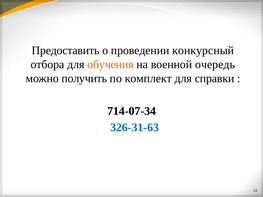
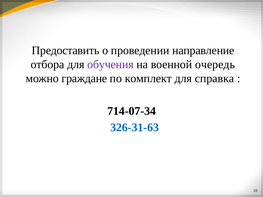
конкурсный: конкурсный -> направление (203, 50)
обучения colour: orange -> purple (110, 64)
получить: получить -> граждане (84, 79)
справки: справки -> справка (214, 79)
